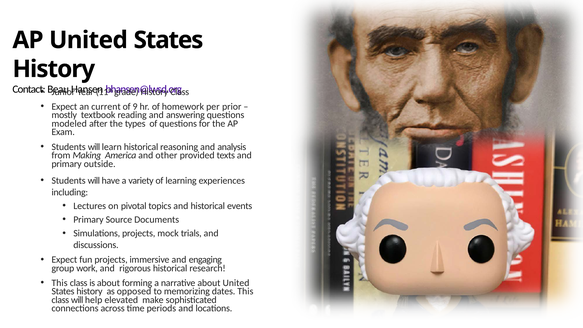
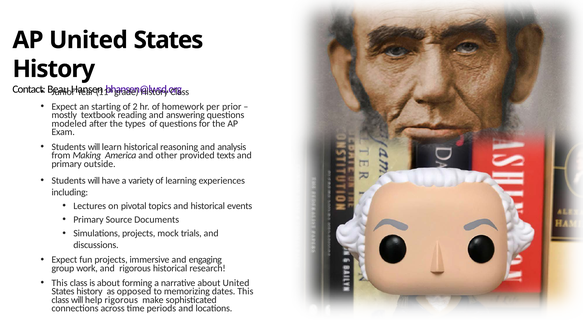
current: current -> starting (106, 107)
9: 9 -> 2 (135, 107)
help elevated: elevated -> rigorous (121, 300)
